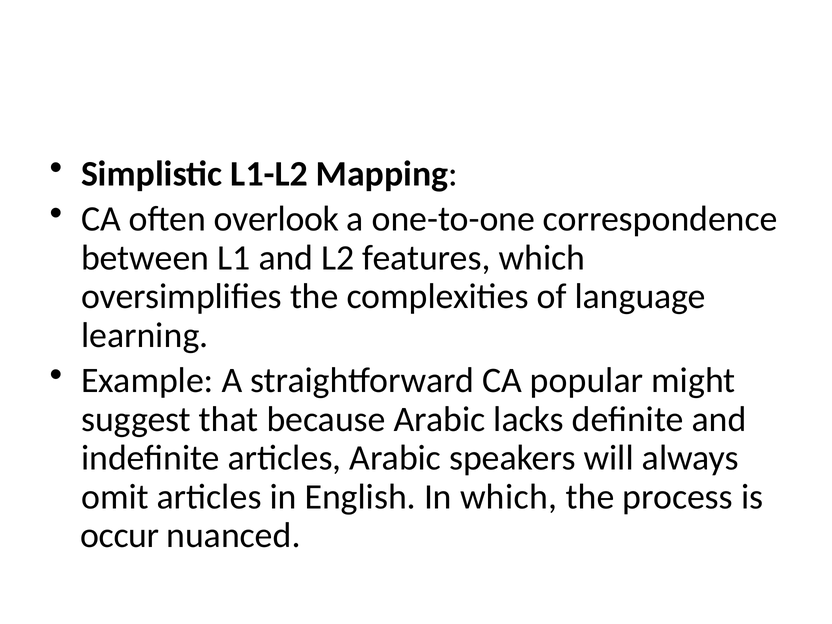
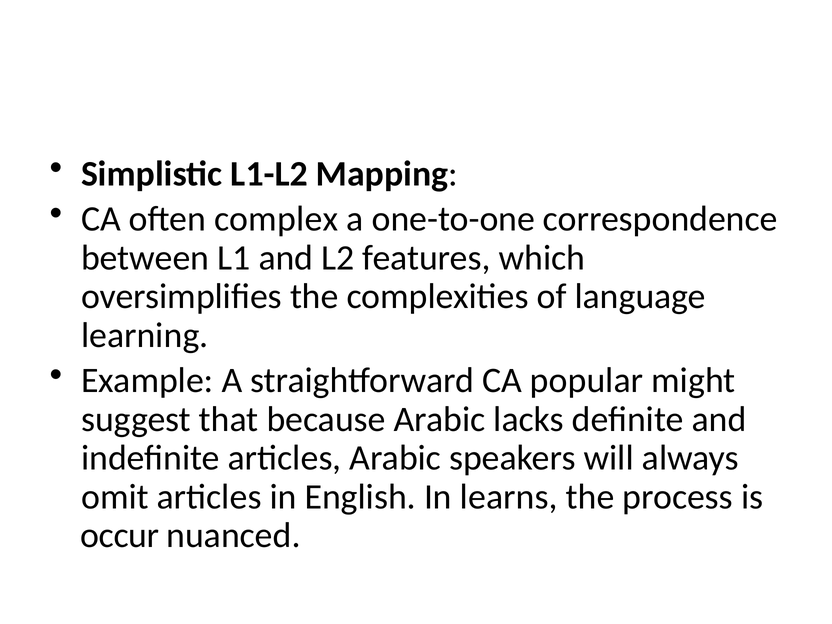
overlook: overlook -> complex (276, 219)
In which: which -> learns (509, 497)
